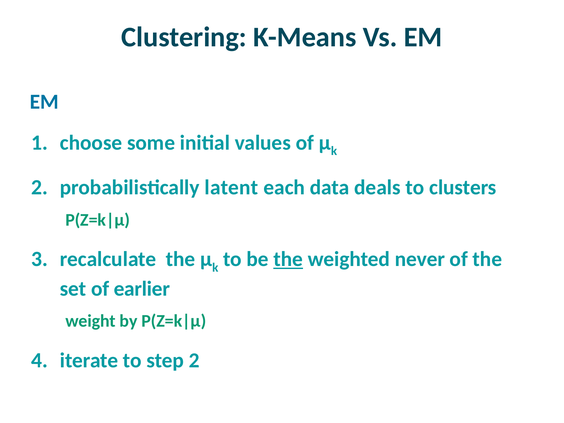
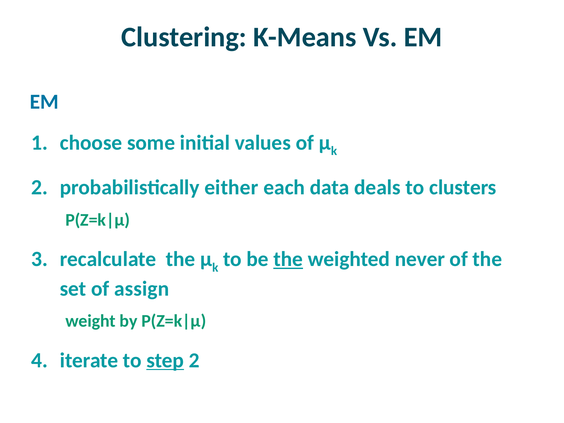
latent: latent -> either (231, 188)
earlier: earlier -> assign (142, 289)
step underline: none -> present (165, 360)
